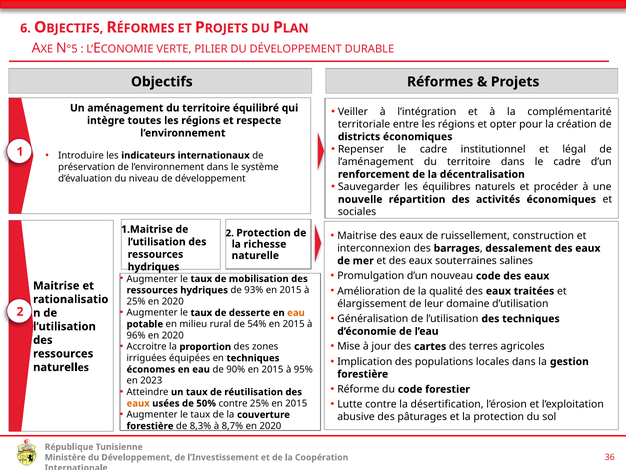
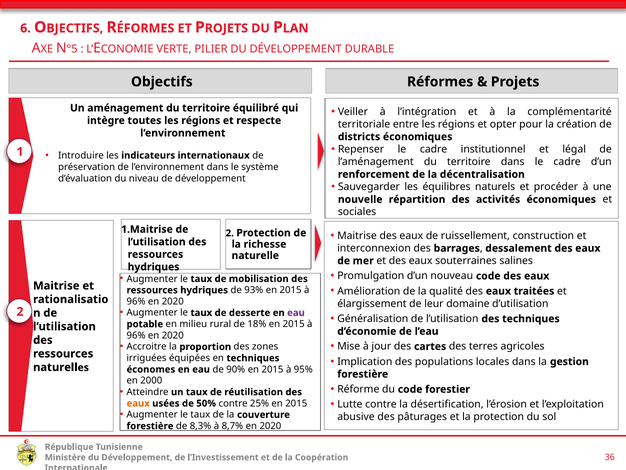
25%: 25% -> 96% (136, 301)
eau colour: orange -> purple (296, 312)
54%: 54% -> 18% (257, 324)
2023: 2023 -> 2000 (151, 380)
